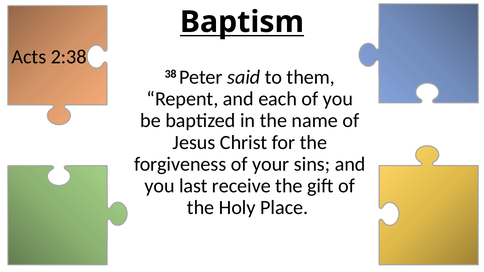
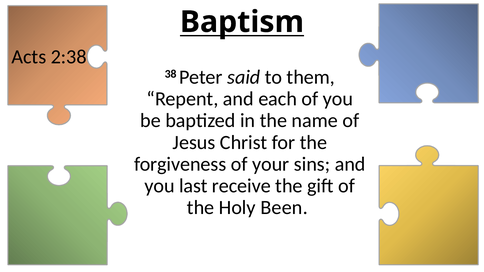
Place: Place -> Been (284, 208)
